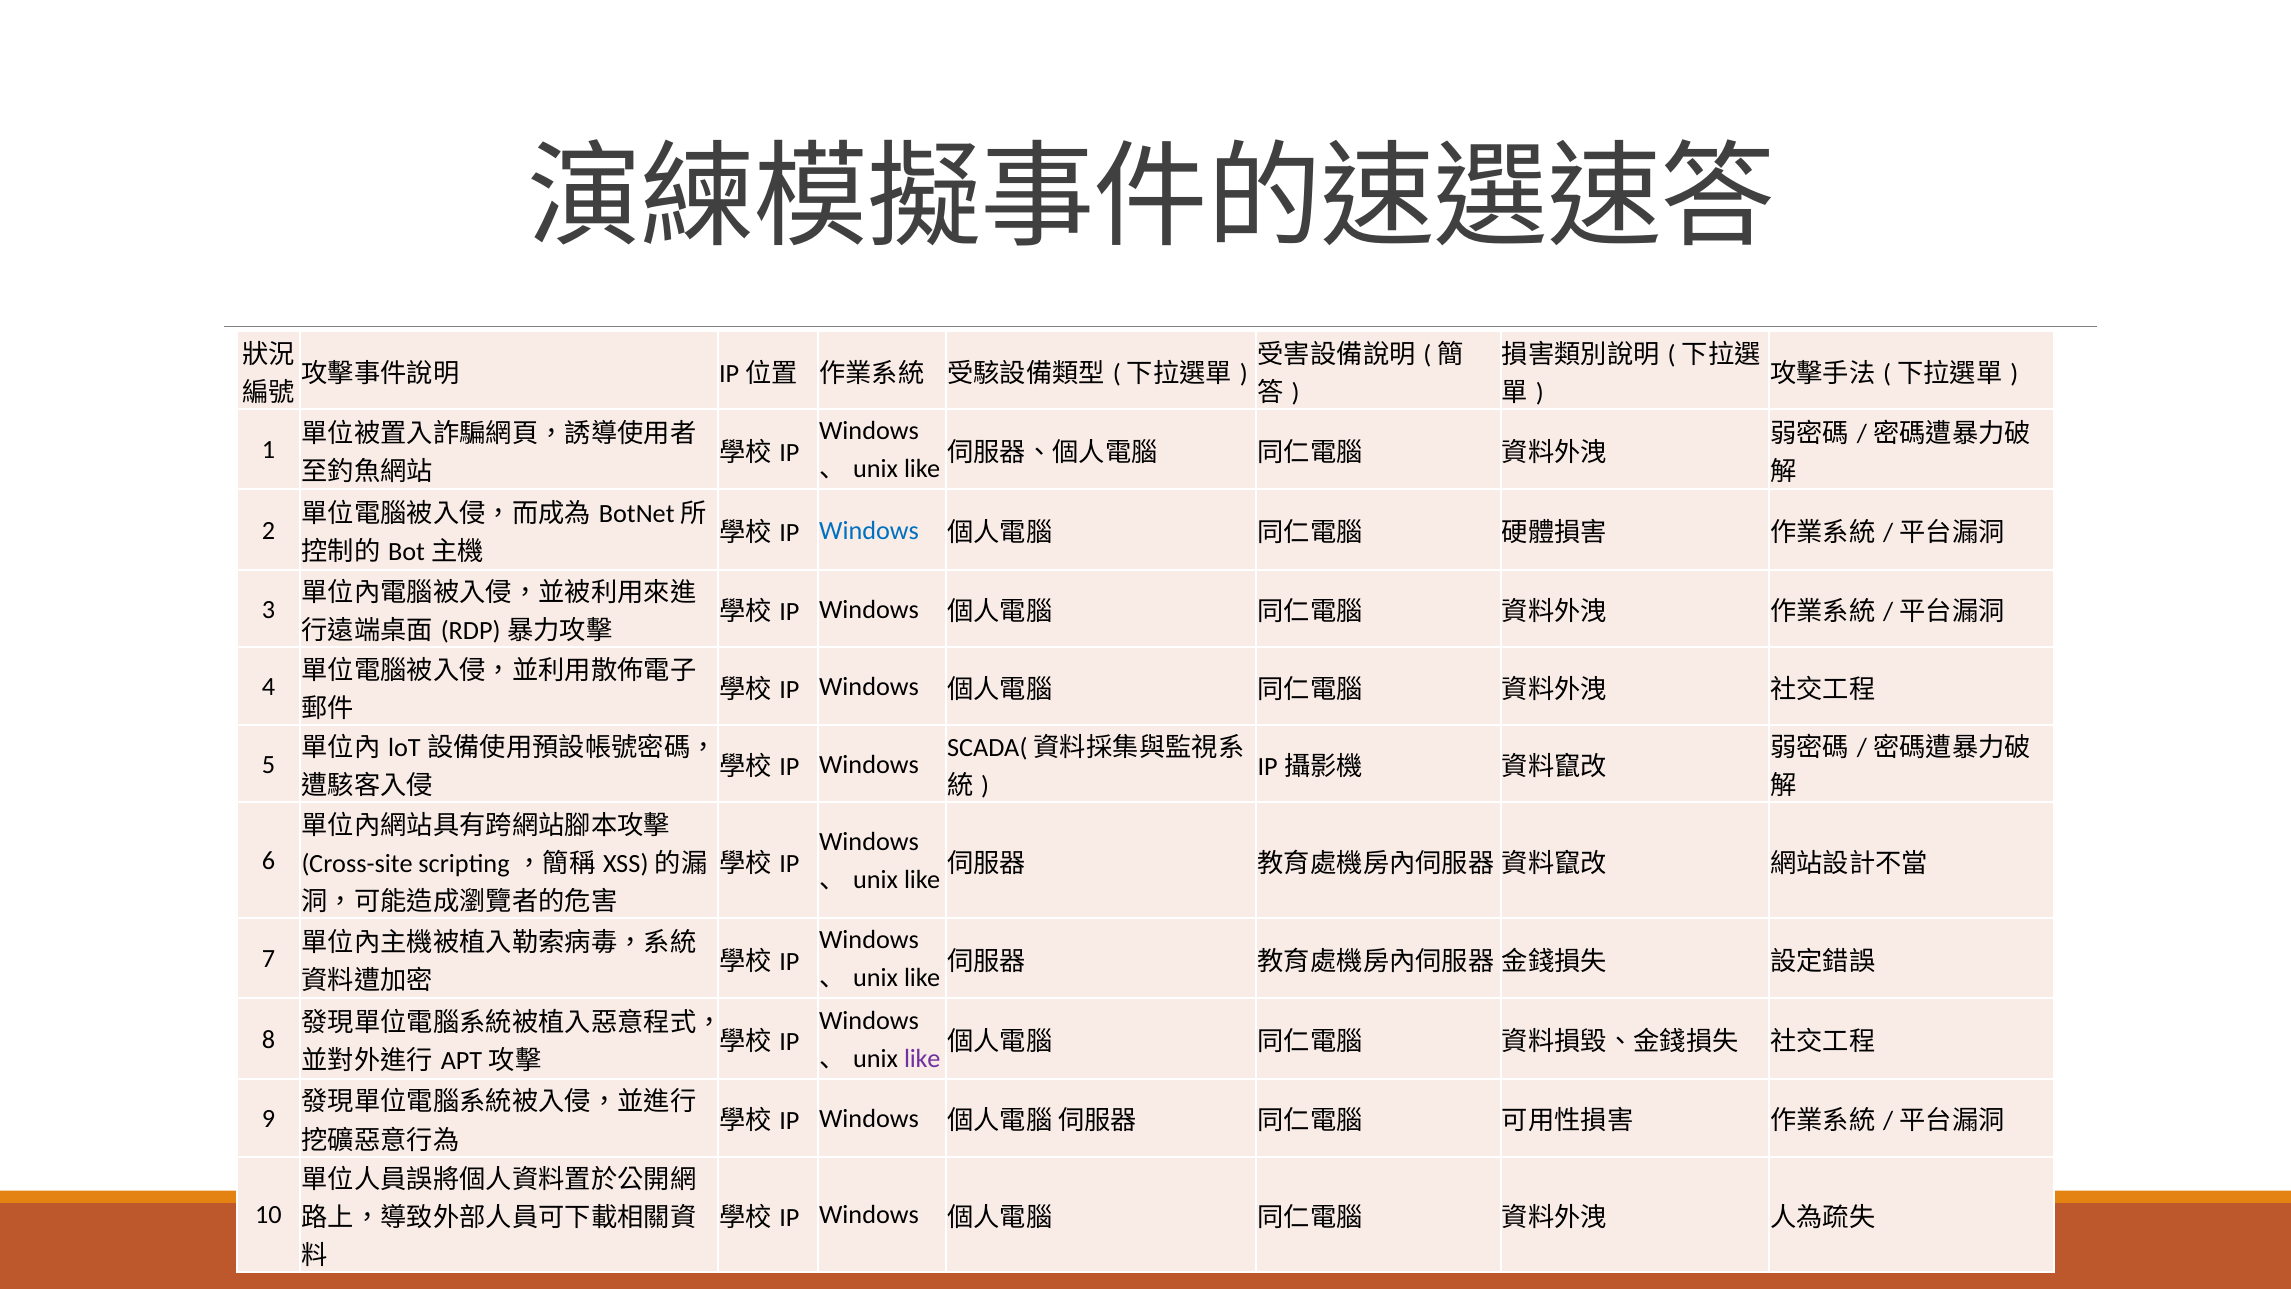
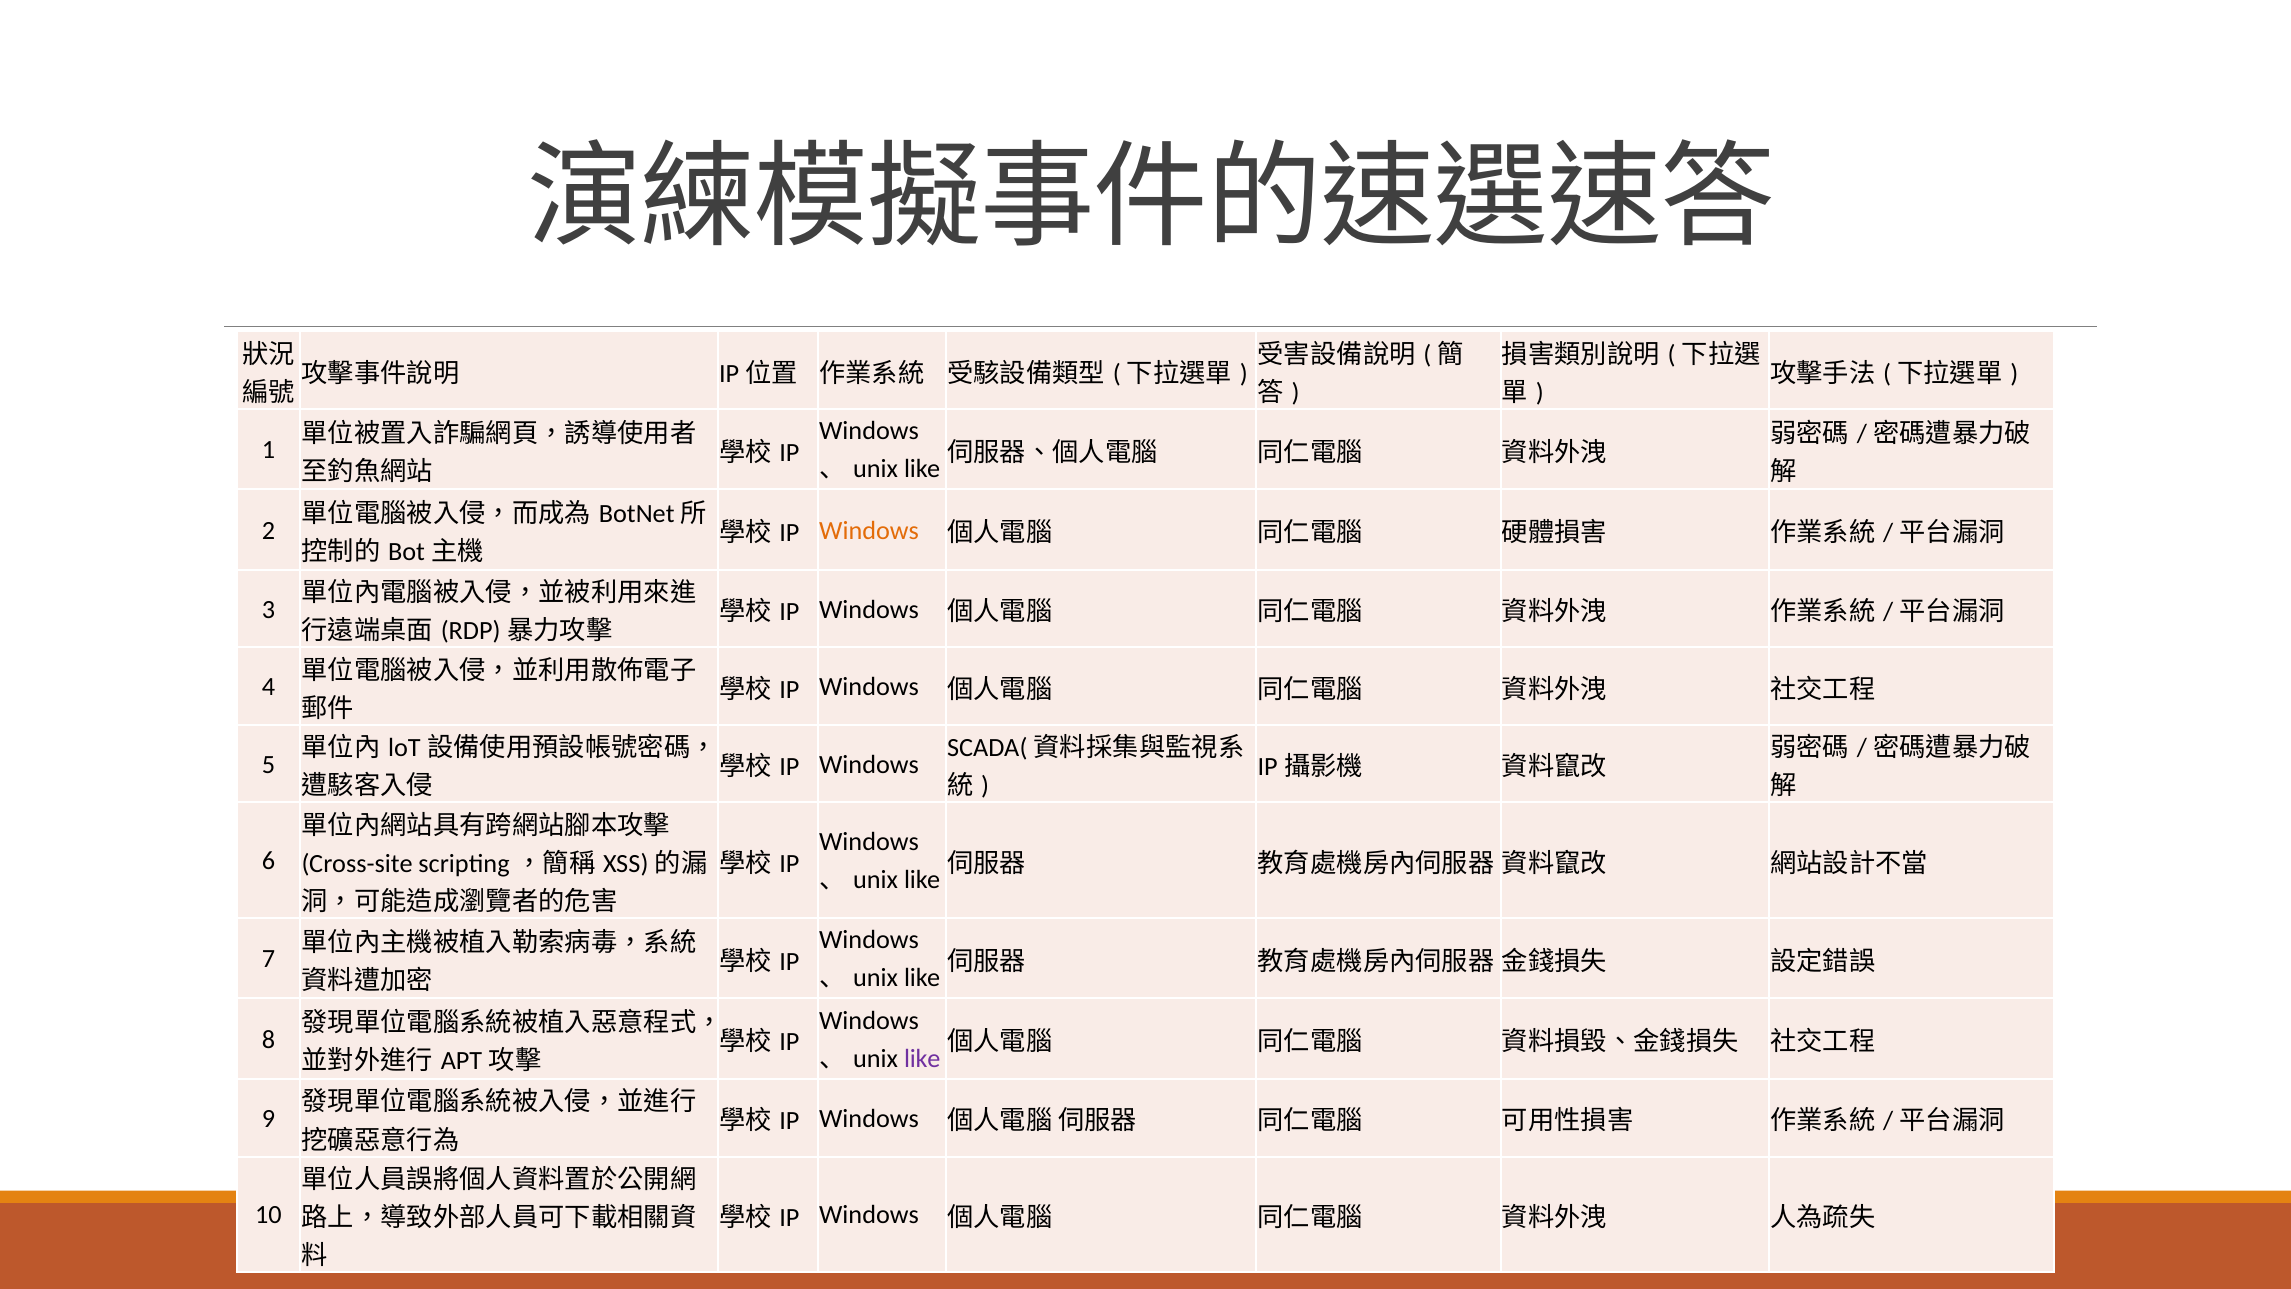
Windows colour: blue -> orange (869, 530)
